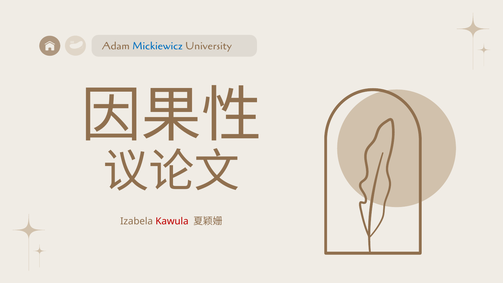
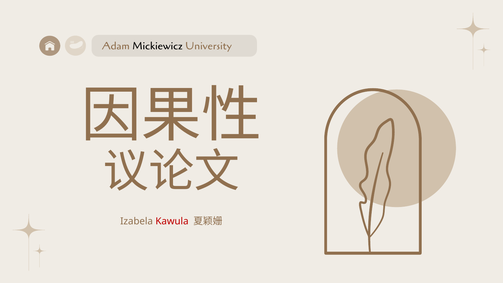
Mickiewicz colour: blue -> black (157, 46)
